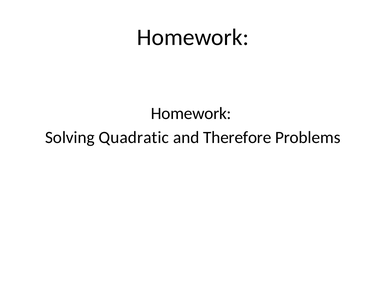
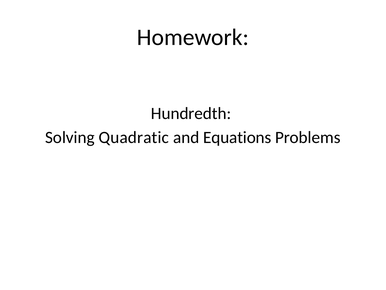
Homework: Homework -> Hundredth (191, 113)
Therefore: Therefore -> Equations (237, 137)
